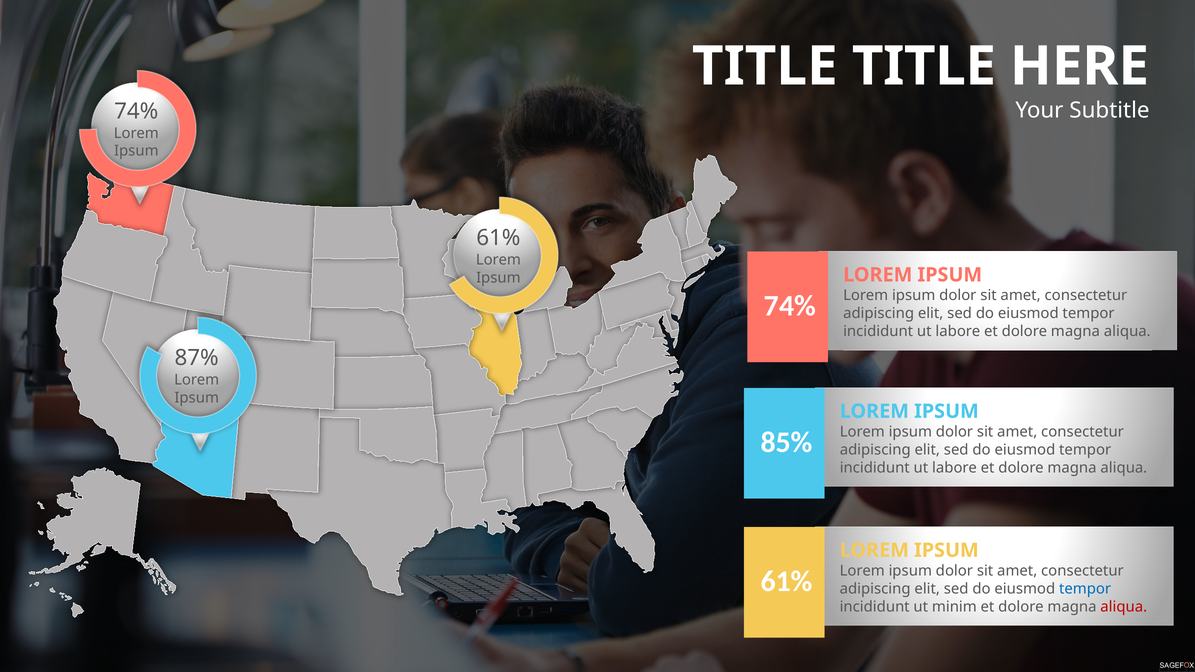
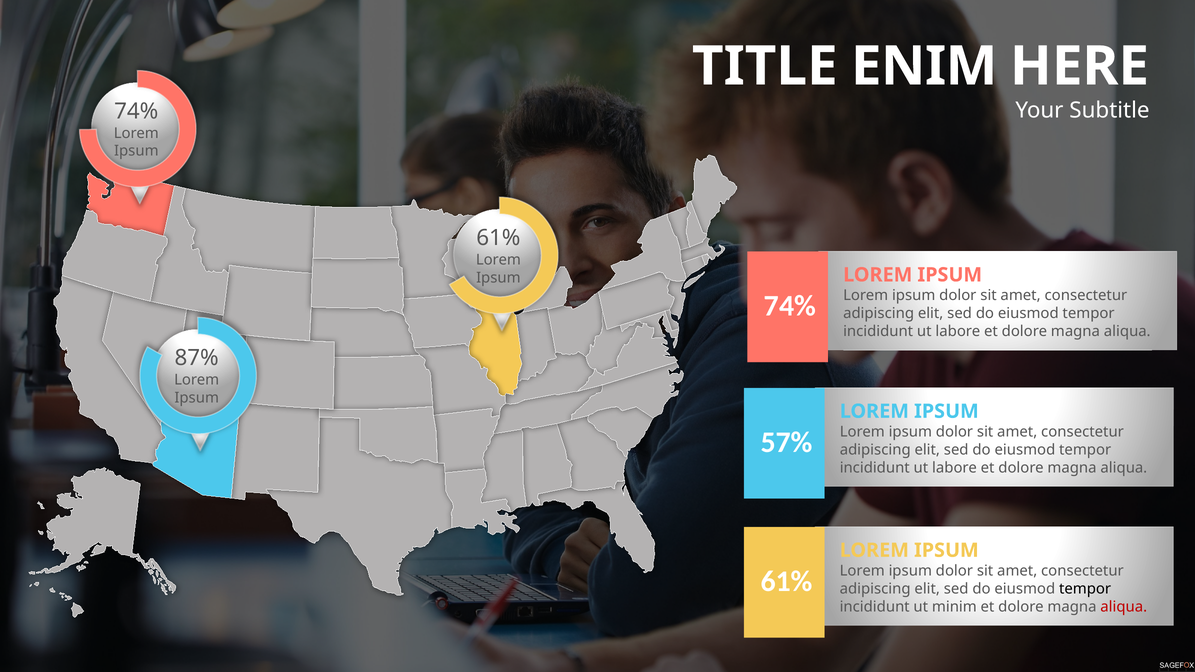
TITLE TITLE: TITLE -> ENIM (924, 66)
85%: 85% -> 57% (787, 442)
tempor colour: blue -> black (1085, 589)
